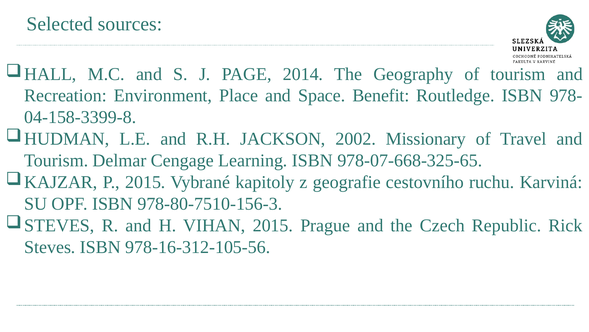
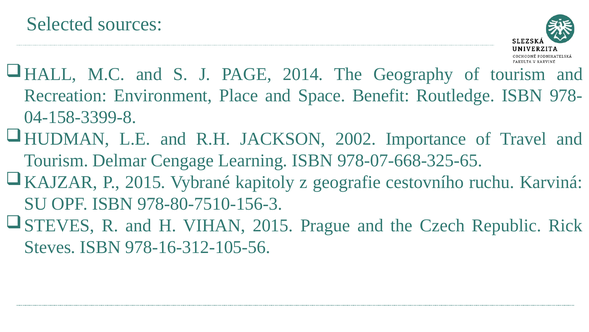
Missionary: Missionary -> Importance (426, 139)
